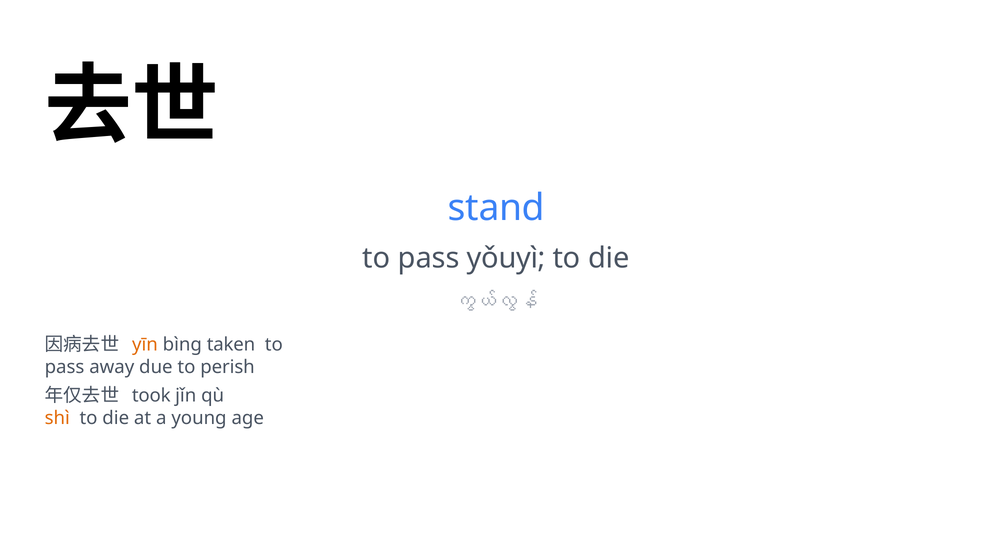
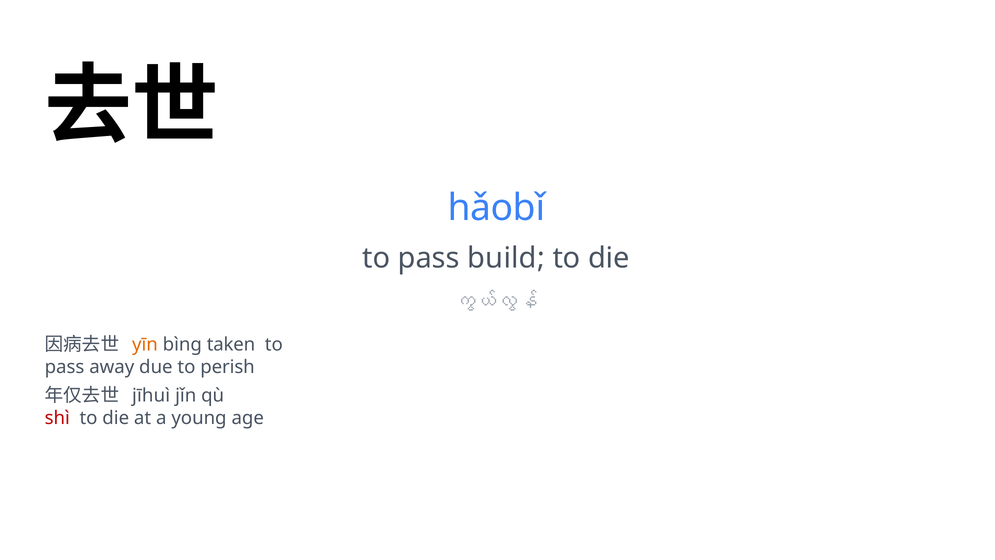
stand: stand -> hǎobǐ (496, 208)
yǒuyì: yǒuyì -> build (506, 258)
took: took -> jīhuì (151, 396)
shì colour: orange -> red (57, 418)
